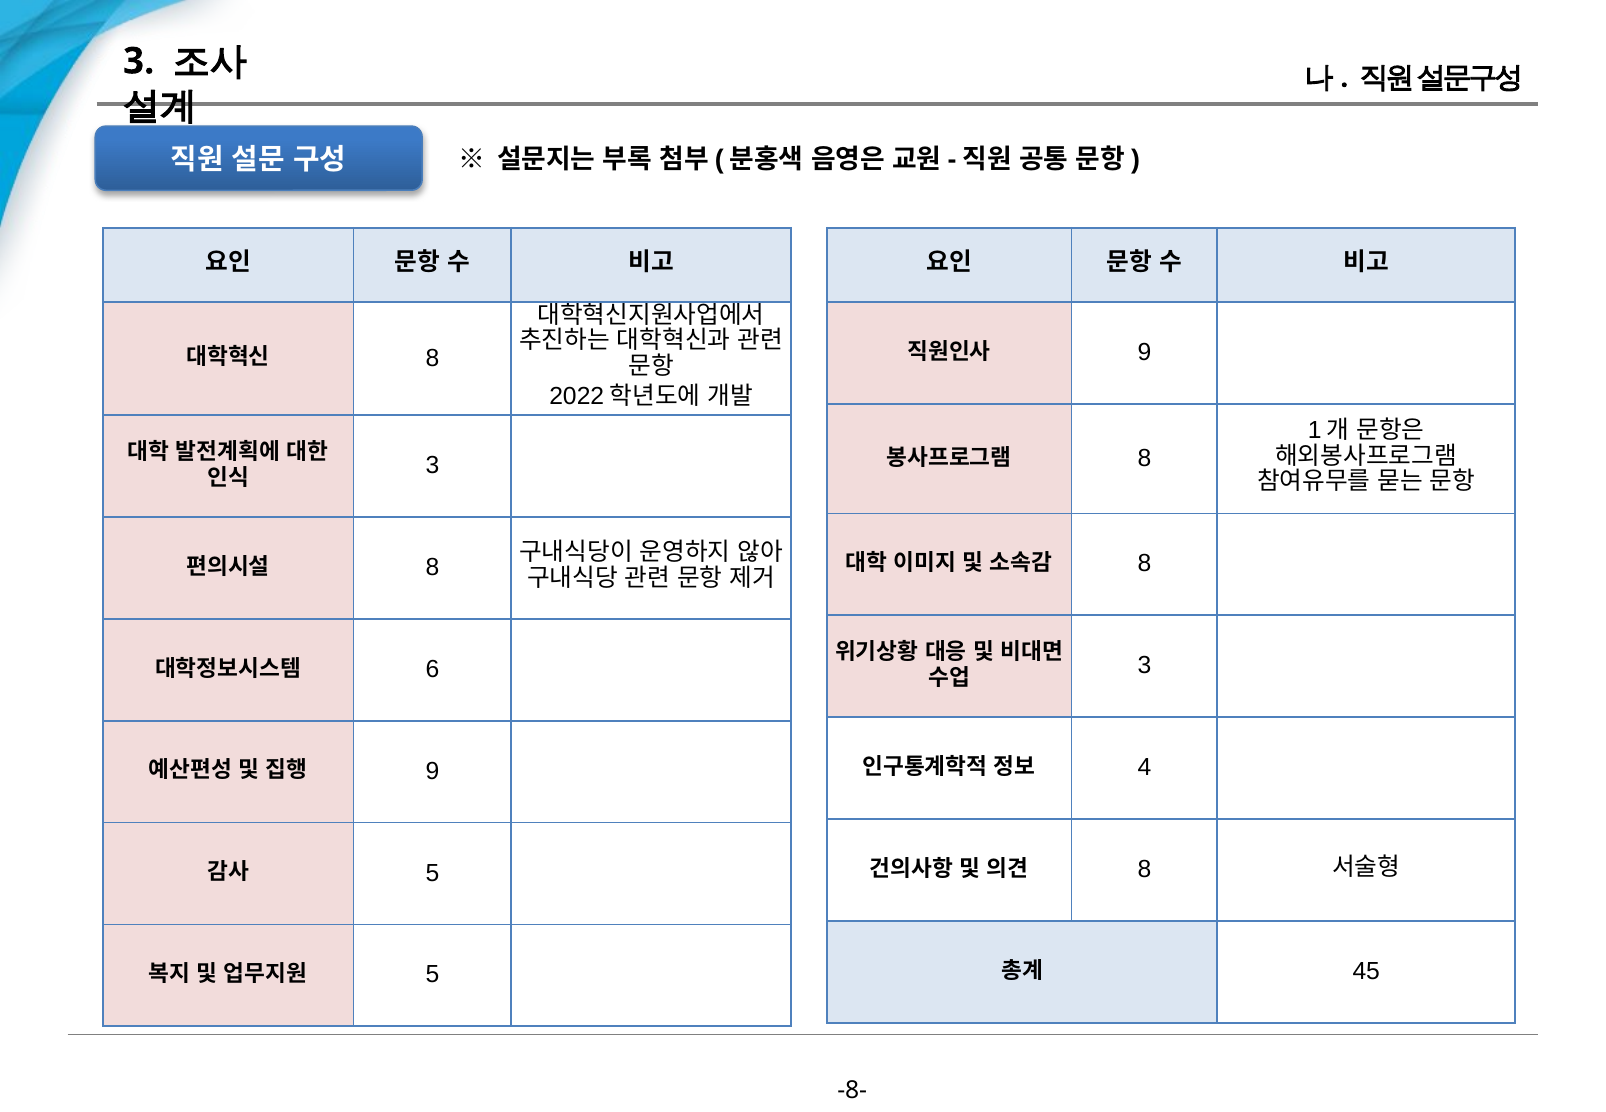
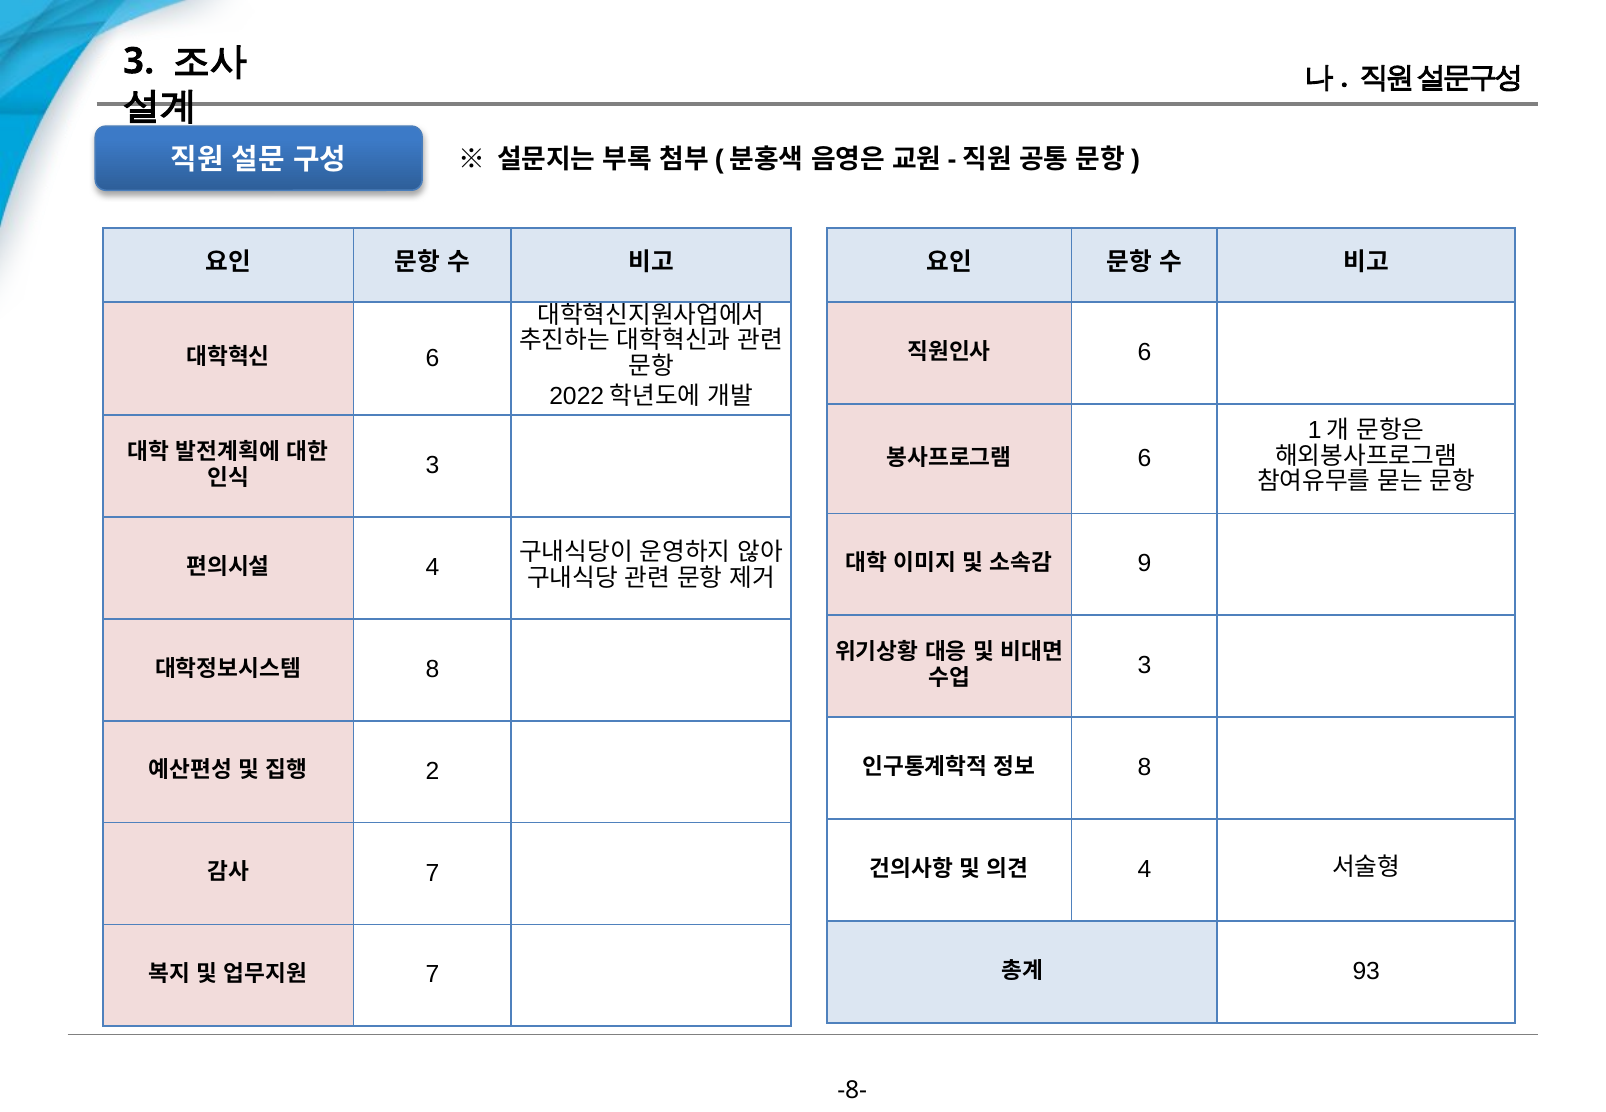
9: 9 -> 6 (1144, 353)
8: 8 -> 6 (432, 358)
8: 8 -> 6 (1144, 458)
8: 8 -> 9 (1144, 564)
8: 8 -> 4 (432, 567)
6: 6 -> 8 (432, 669)
4: 4 -> 8 (1144, 767)
9: 9 -> 2 (432, 771)
8: 8 -> 4 (1144, 869)
5: 5 -> 7 (432, 873)
45: 45 -> 93 (1366, 971)
5: 5 -> 7 (432, 975)
